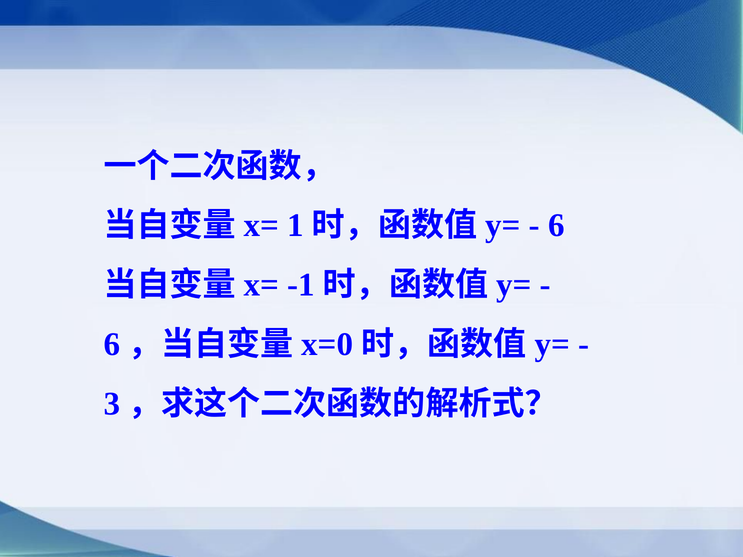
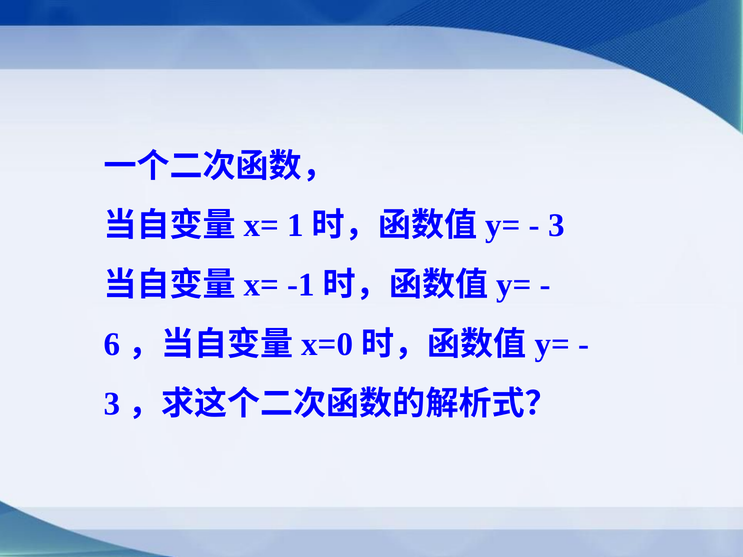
6: 6 -> 3 (556, 226)
